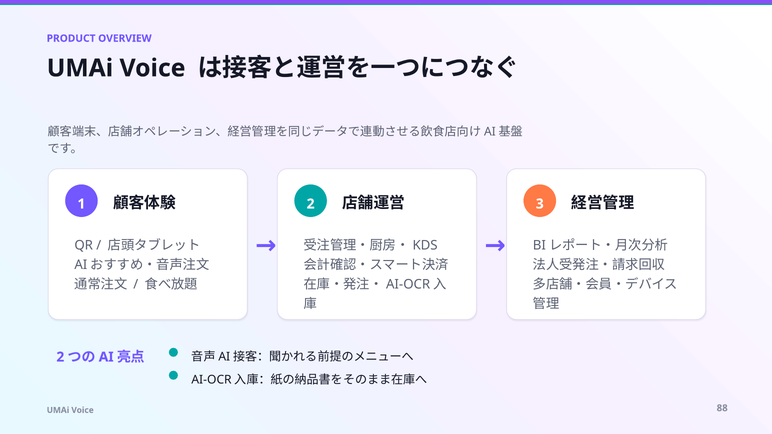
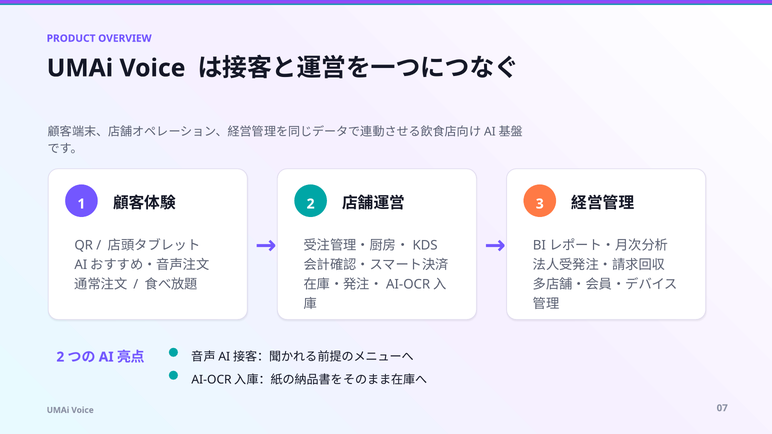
88: 88 -> 07 (722, 408)
